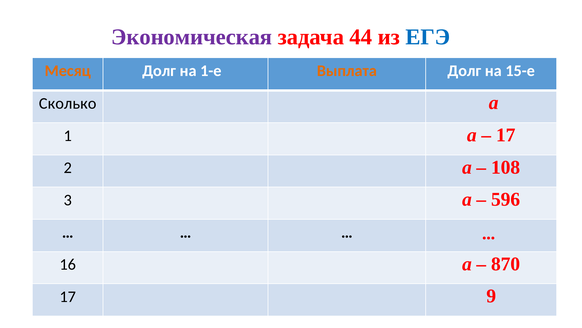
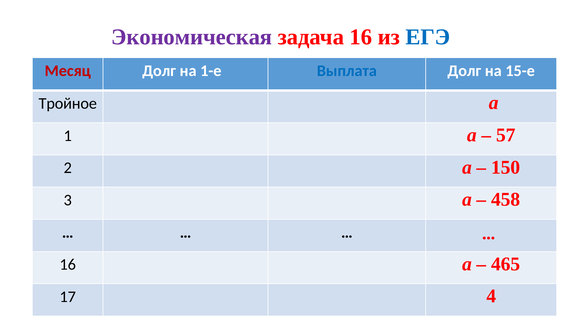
задача 44: 44 -> 16 (361, 37)
Месяц colour: orange -> red (68, 71)
Выплата colour: orange -> blue (347, 71)
Сколько: Сколько -> Тройное (68, 103)
17: 17 -> 57 (506, 135)
108: 108 -> 150 (506, 167)
596: 596 -> 458 (506, 199)
870: 870 -> 465 (506, 263)
9: 9 -> 4 (491, 296)
